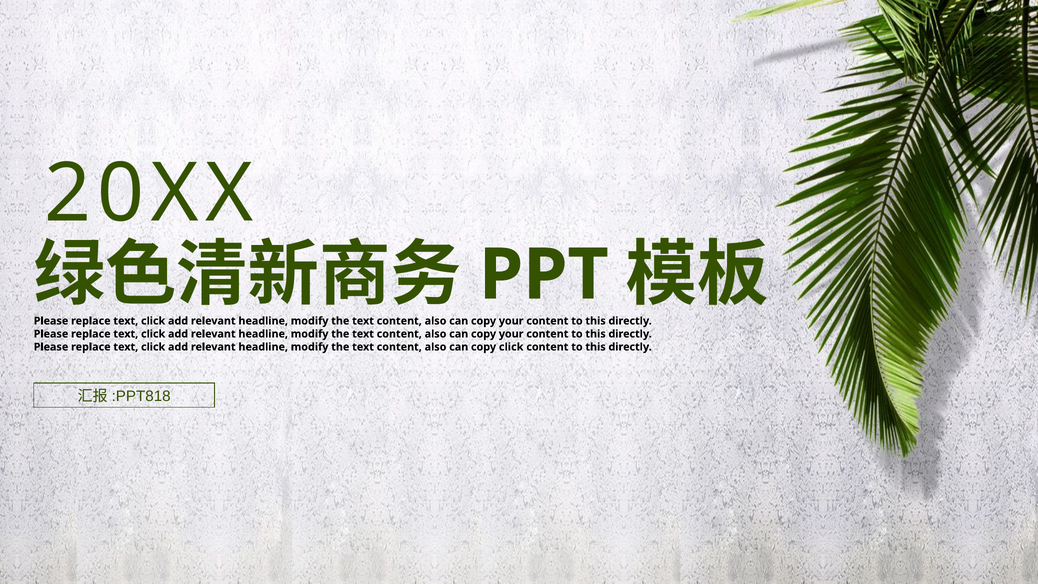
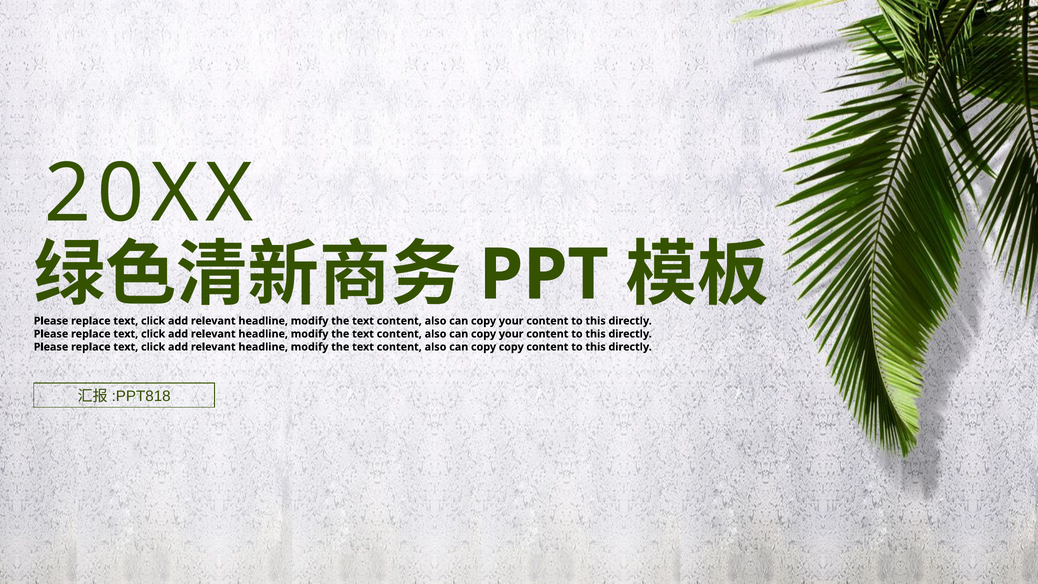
copy click: click -> copy (511, 347)
